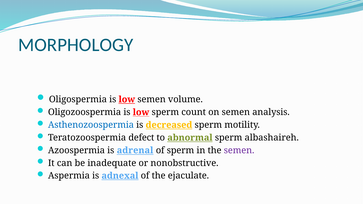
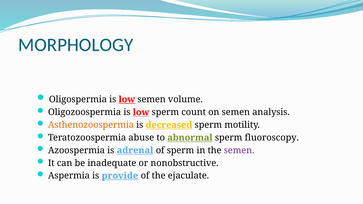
Asthenozoospermia colour: blue -> orange (91, 125)
defect: defect -> abuse (141, 138)
albashaireh: albashaireh -> fluoroscopy (272, 138)
adnexal: adnexal -> provide (120, 176)
